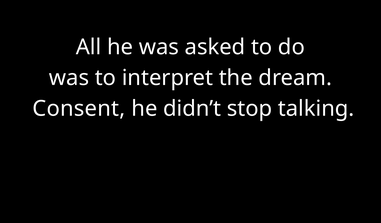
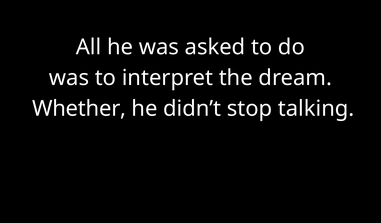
Consent: Consent -> Whether (79, 109)
